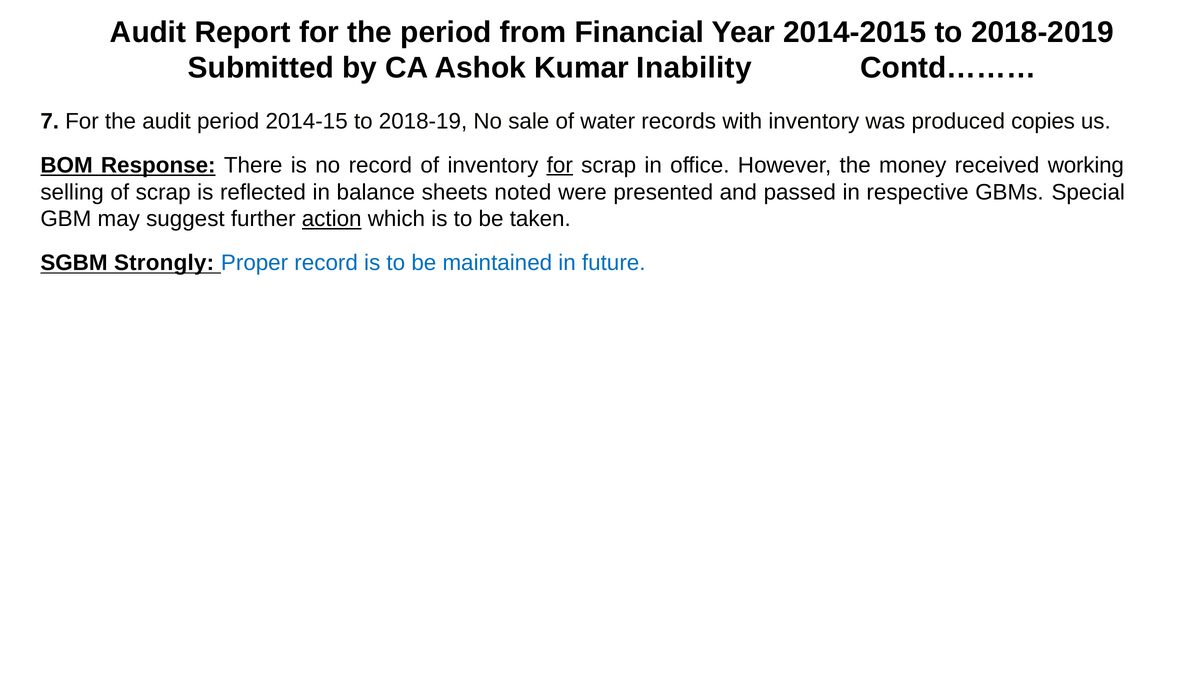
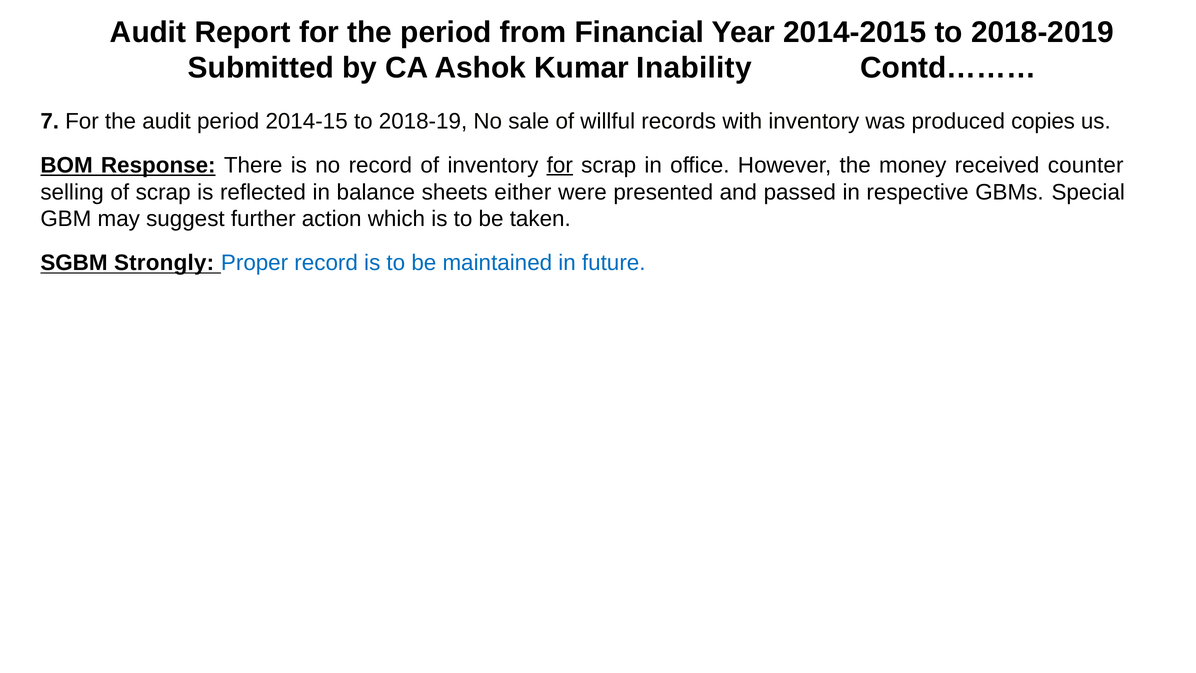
water: water -> willful (608, 121)
working: working -> counter (1086, 165)
noted: noted -> either (523, 192)
action underline: present -> none (332, 219)
